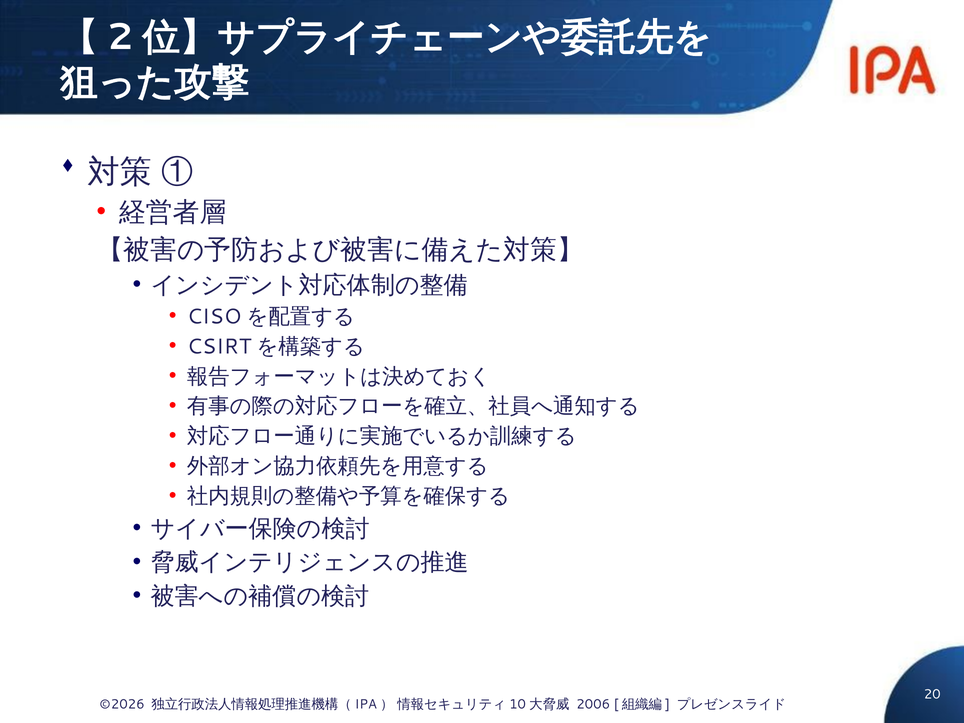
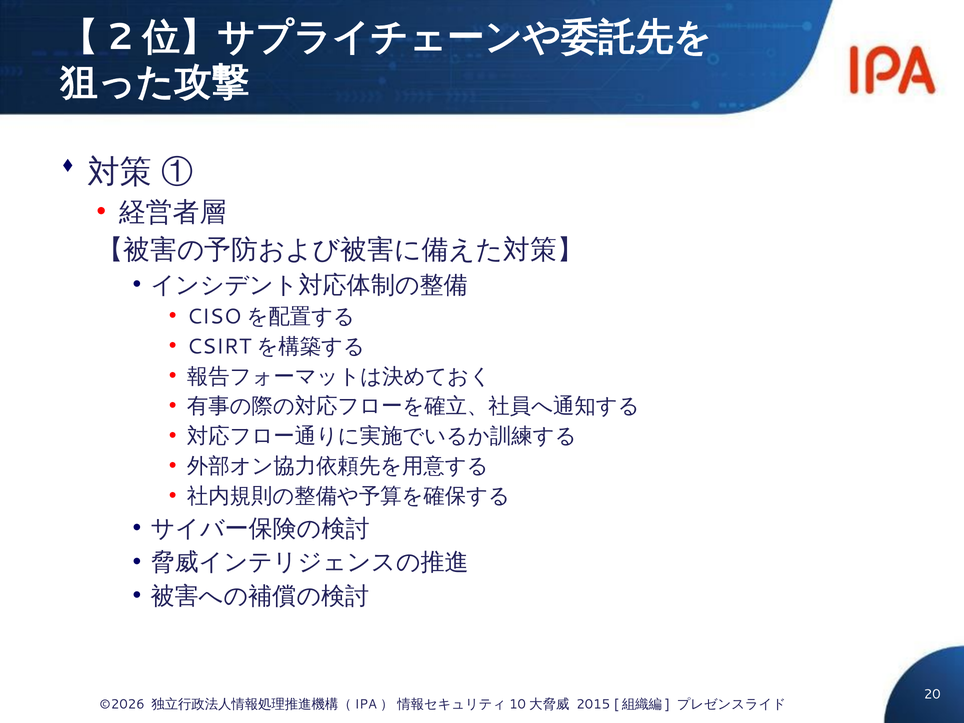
2006: 2006 -> 2015 (593, 704)
